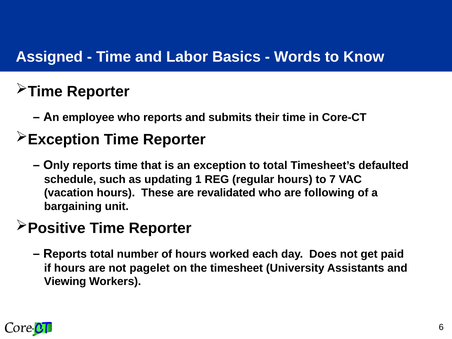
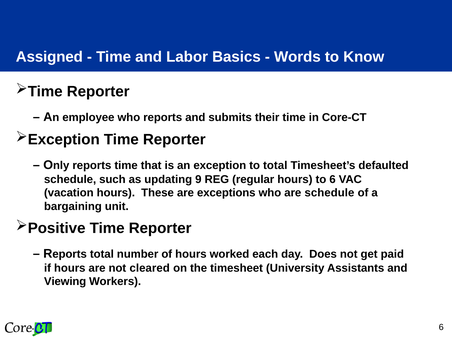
1: 1 -> 9 (198, 179)
to 7: 7 -> 6 (333, 179)
revalidated: revalidated -> exceptions (226, 193)
are following: following -> schedule (329, 193)
pagelet: pagelet -> cleared (150, 268)
